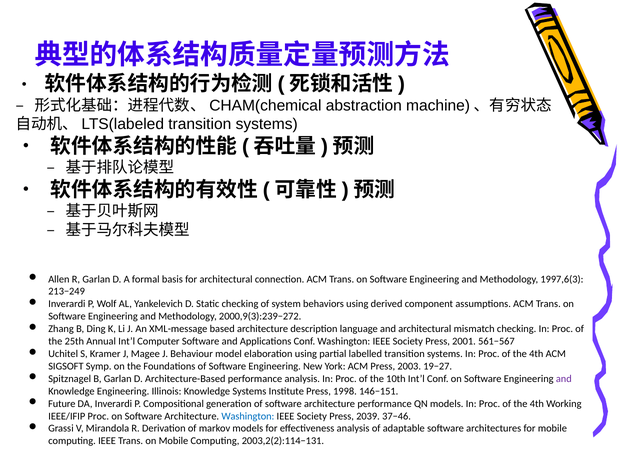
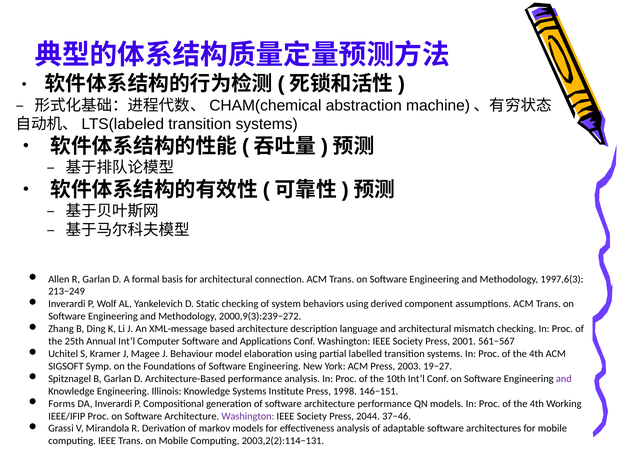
Future: Future -> Forms (62, 403)
Washington colour: blue -> purple (248, 416)
2039: 2039 -> 2044 (368, 416)
